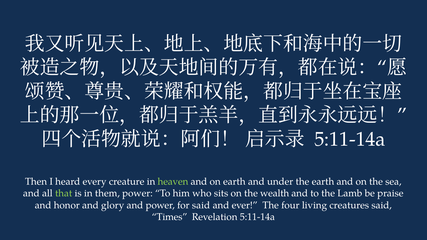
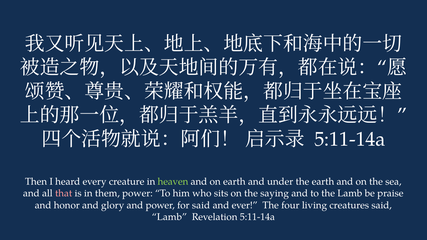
that colour: light green -> pink (64, 194)
wealth: wealth -> saying (275, 194)
Times: Times -> Lamb (169, 217)
